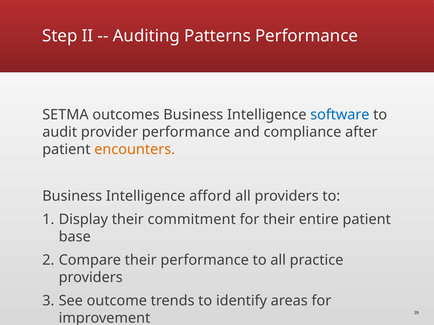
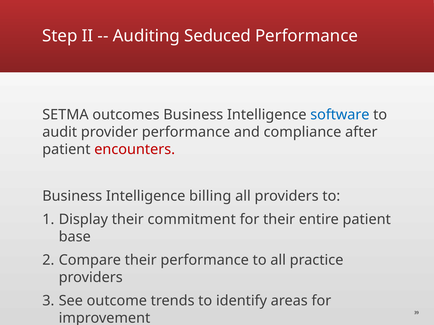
Patterns: Patterns -> Seduced (218, 36)
encounters colour: orange -> red (135, 149)
afford: afford -> billing (210, 196)
